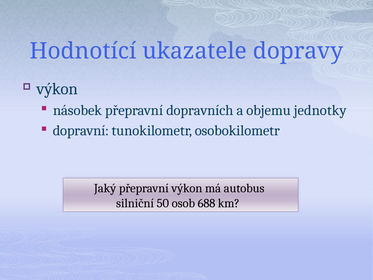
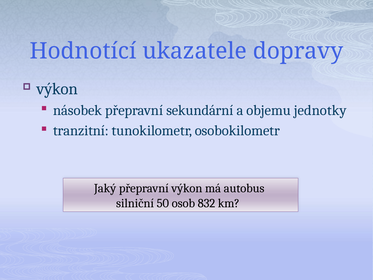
dopravních: dopravních -> sekundární (200, 110)
dopravní: dopravní -> tranzitní (81, 130)
688: 688 -> 832 (206, 203)
